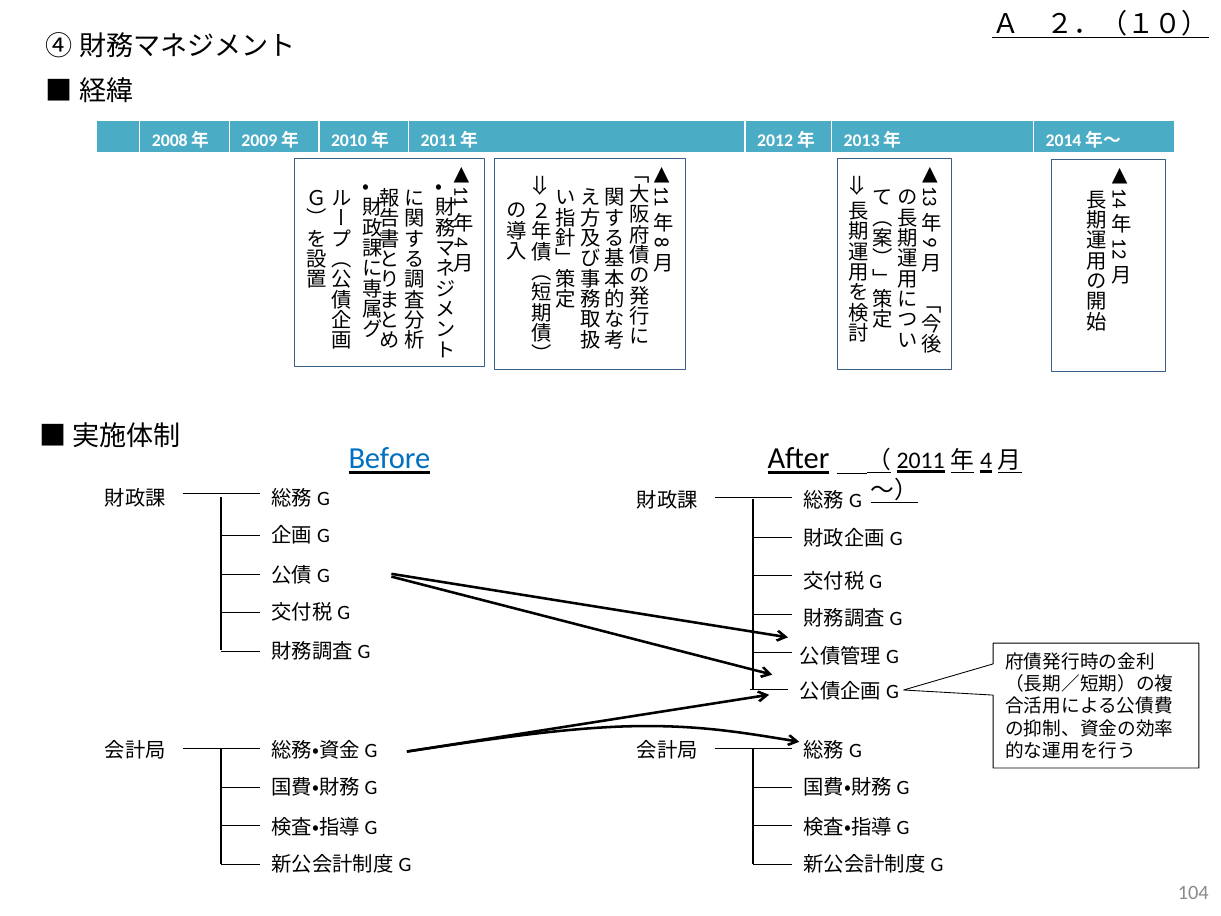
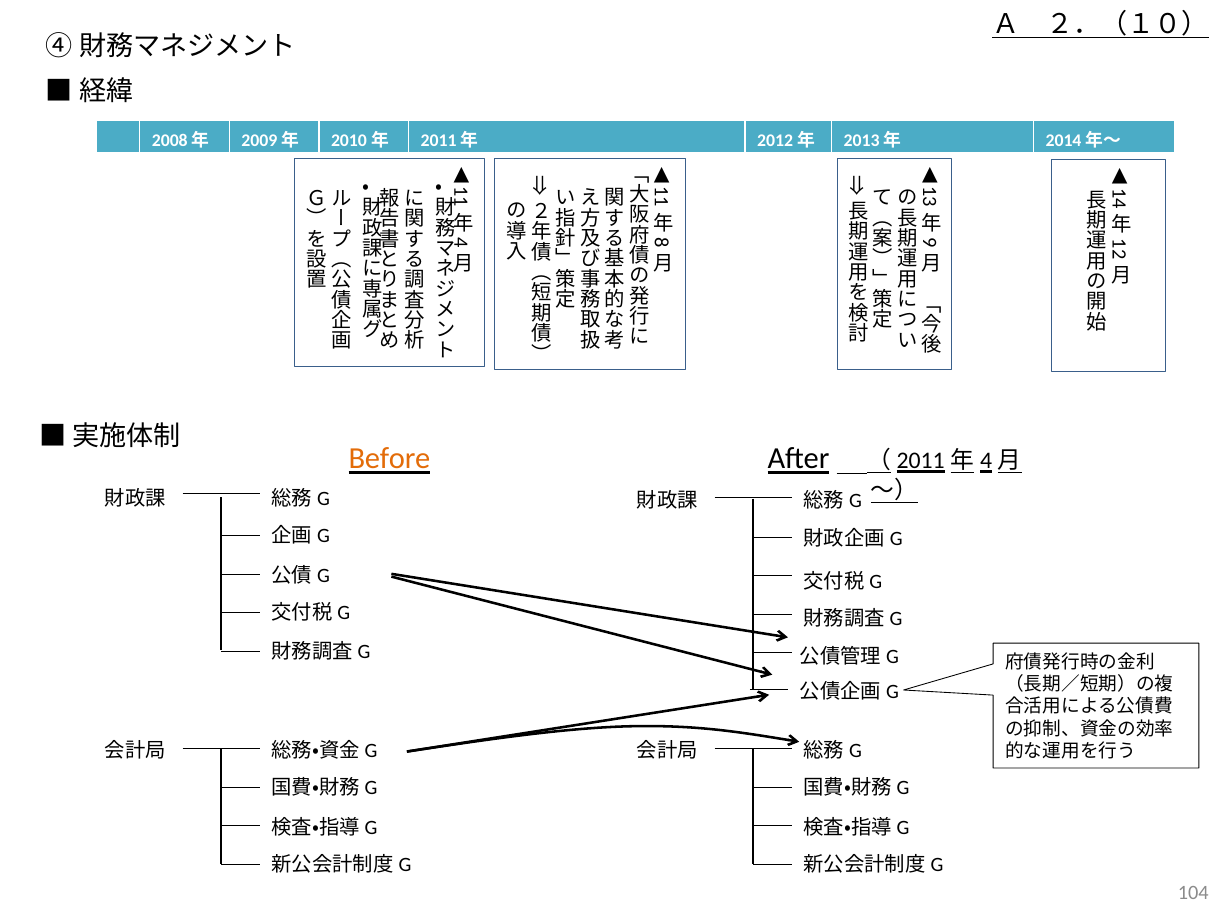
Before colour: blue -> orange (389, 459)
